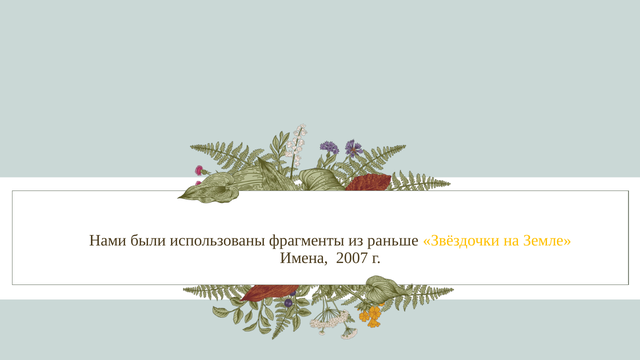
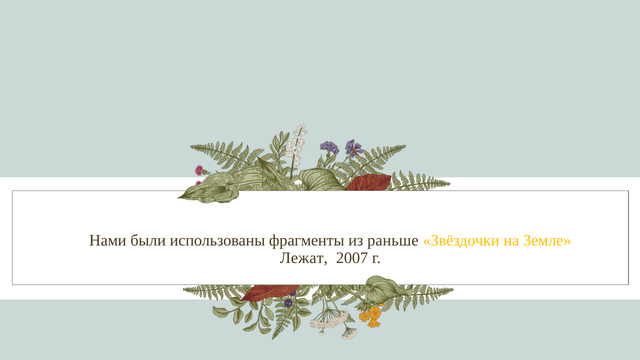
Имена: Имена -> Лежат (304, 258)
